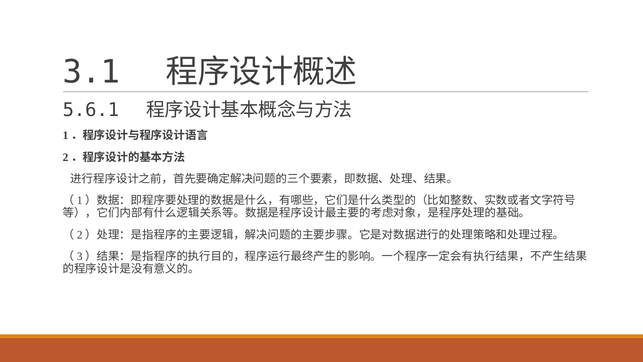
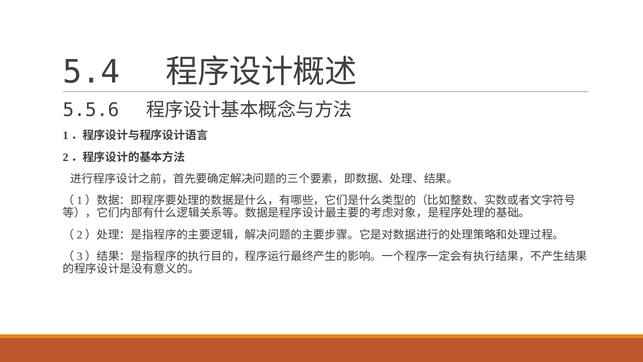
3.1: 3.1 -> 5.4 (91, 72)
5.6.1: 5.6.1 -> 5.5.6 (91, 110)
